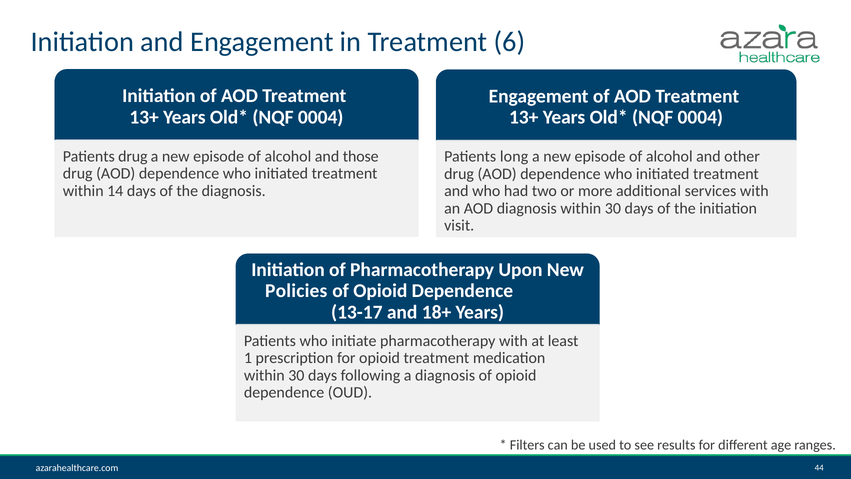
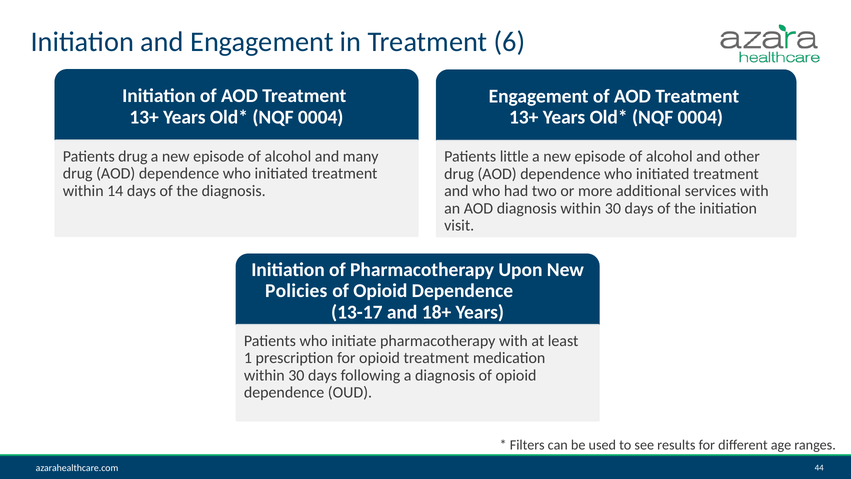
those: those -> many (361, 156)
long: long -> little (514, 157)
